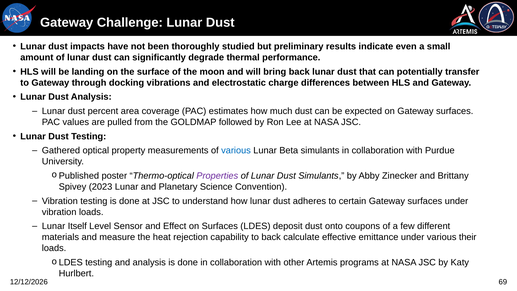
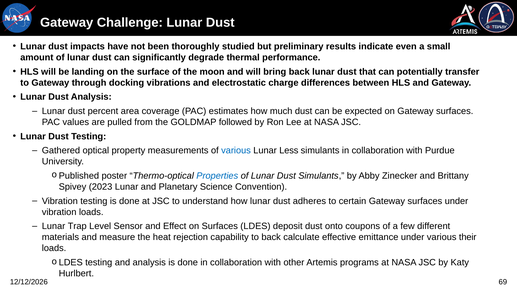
Beta: Beta -> Less (289, 151)
Properties colour: purple -> blue (217, 176)
Itself: Itself -> Trap (77, 226)
